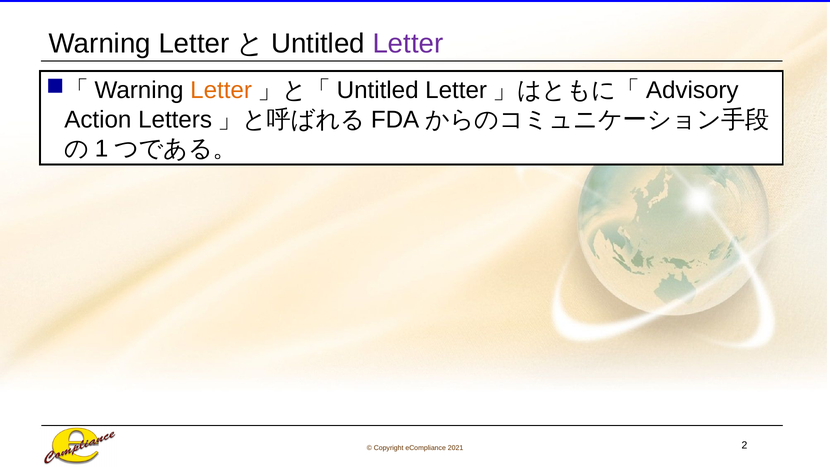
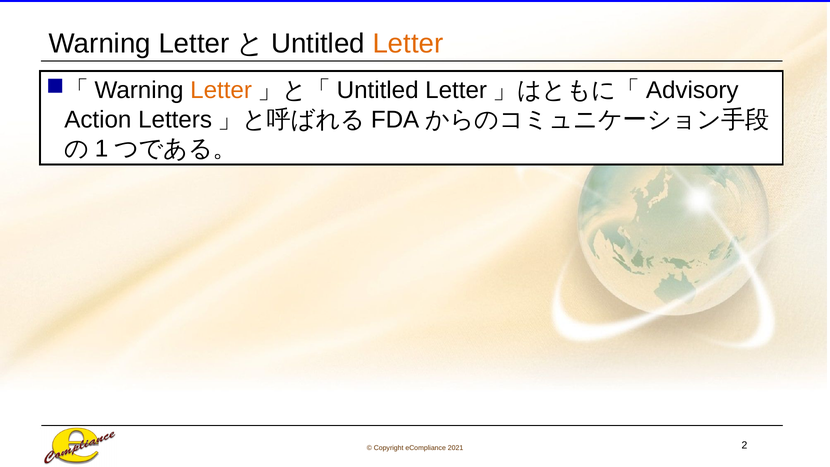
Letter colour: purple -> orange (408, 43)
